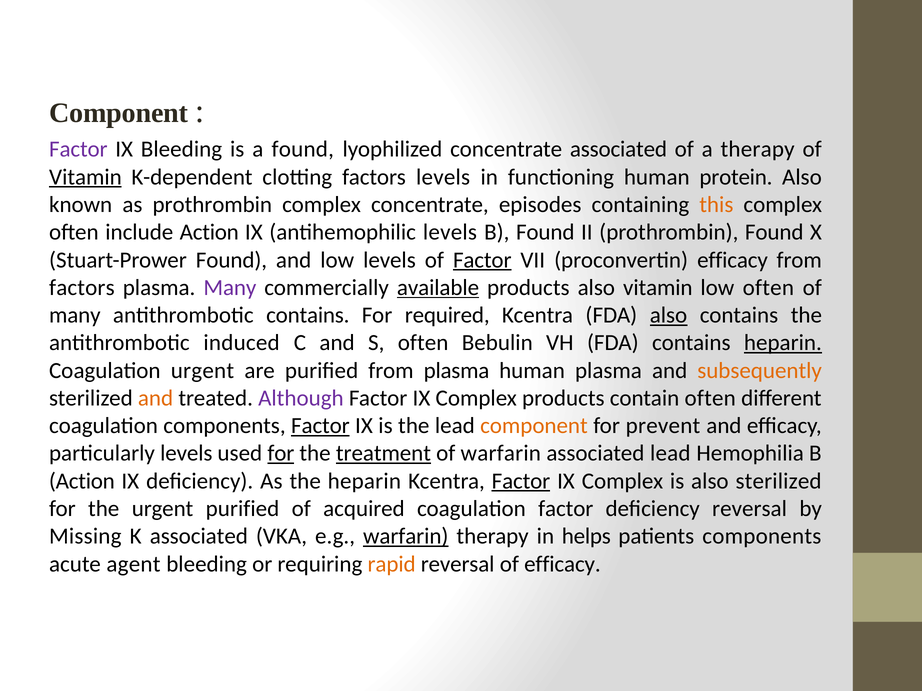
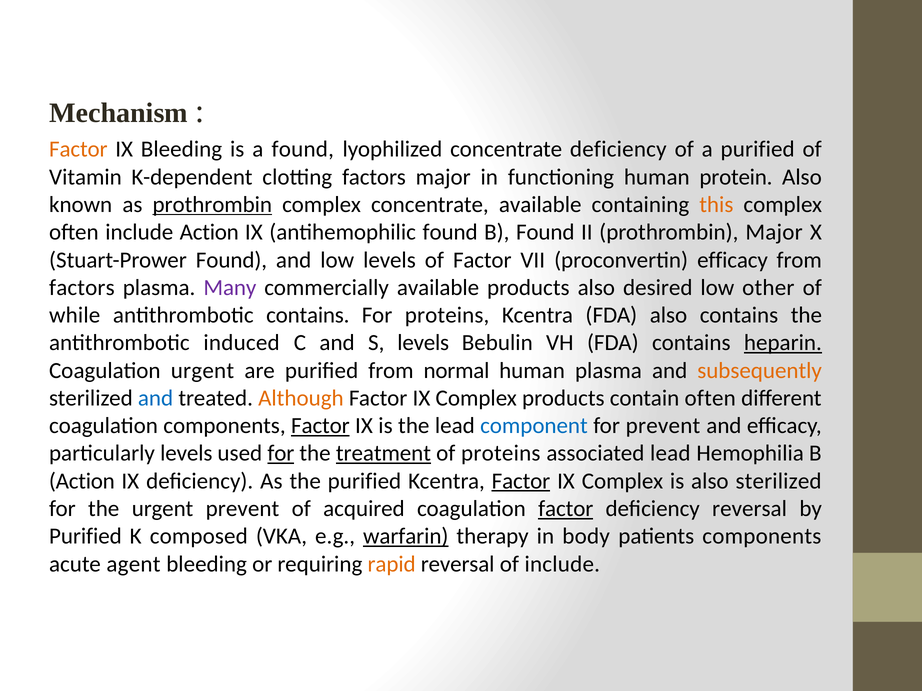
Component: Component -> Mechanism (119, 113)
Factor colour: purple -> orange (78, 149)
concentrate associated: associated -> deficiency (618, 149)
a therapy: therapy -> purified (758, 149)
Vitamin underline: present -> none (85, 177)
factors levels: levels -> major (443, 177)
prothrombin underline: none -> present (212, 205)
concentrate episodes: episodes -> available (540, 205)
antihemophilic levels: levels -> found (450, 232)
prothrombin Found: Found -> Major (774, 232)
Factor underline: present -> none (482, 260)
available underline: present -> none (438, 288)
also vitamin: vitamin -> desired (658, 288)
low often: often -> other (768, 288)
many: many -> while (75, 315)
For required: required -> proteins (447, 315)
also underline: present -> none (669, 315)
S often: often -> levels (423, 343)
from plasma: plasma -> normal (456, 371)
and colour: orange -> blue (156, 398)
Although colour: purple -> orange (301, 398)
component colour: orange -> blue (534, 426)
of warfarin: warfarin -> proteins (501, 454)
the heparin: heparin -> purified (364, 481)
urgent purified: purified -> prevent (242, 509)
factor underline: none -> present (566, 509)
Missing: Missing -> Purified (85, 537)
K associated: associated -> composed (199, 537)
helps: helps -> body (586, 537)
of efficacy: efficacy -> include (562, 564)
